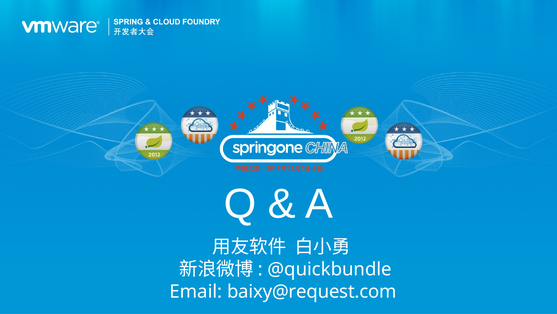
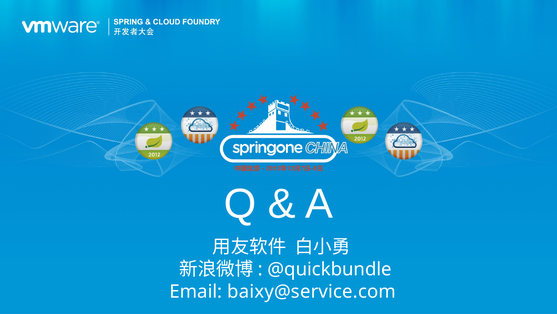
baixy@request.com: baixy@request.com -> baixy@service.com (312, 291)
